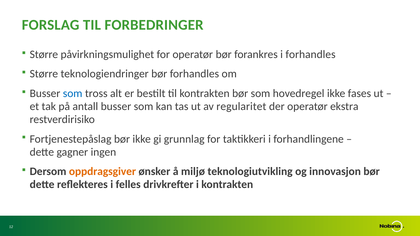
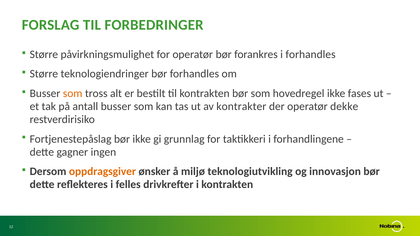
som colour: blue -> orange (73, 94)
regularitet: regularitet -> kontrakter (241, 107)
ekstra: ekstra -> dekke (344, 107)
